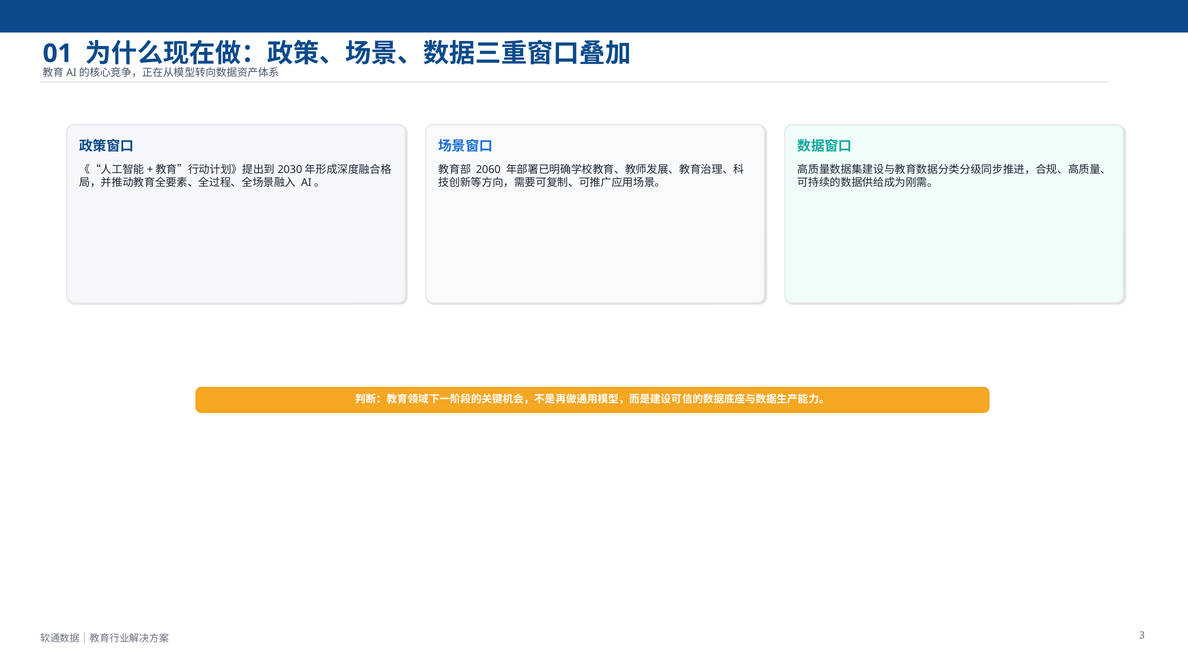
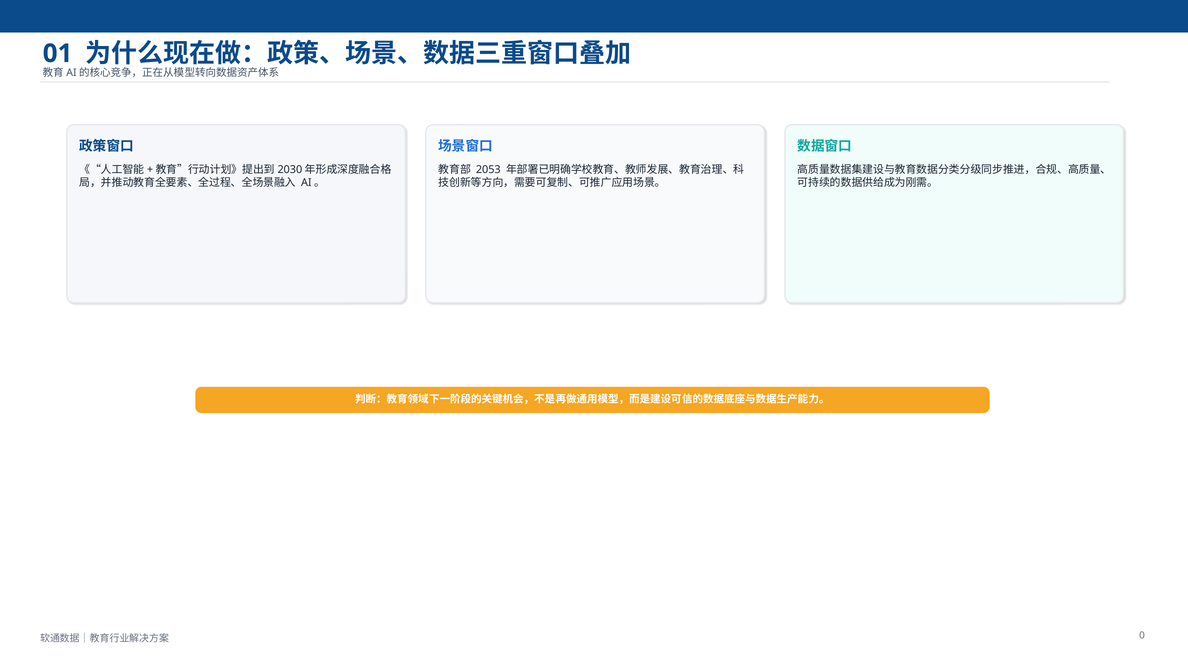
2060: 2060 -> 2053 (488, 169)
3: 3 -> 0 (1142, 636)
